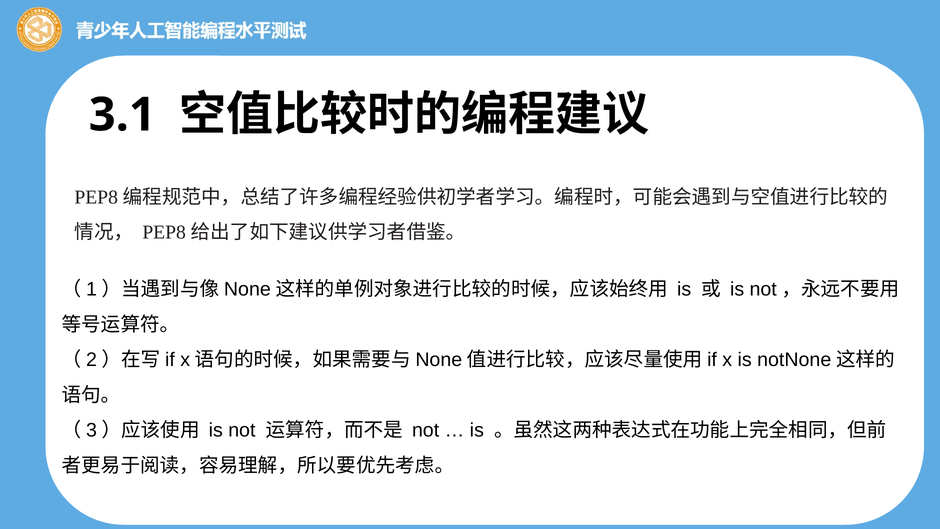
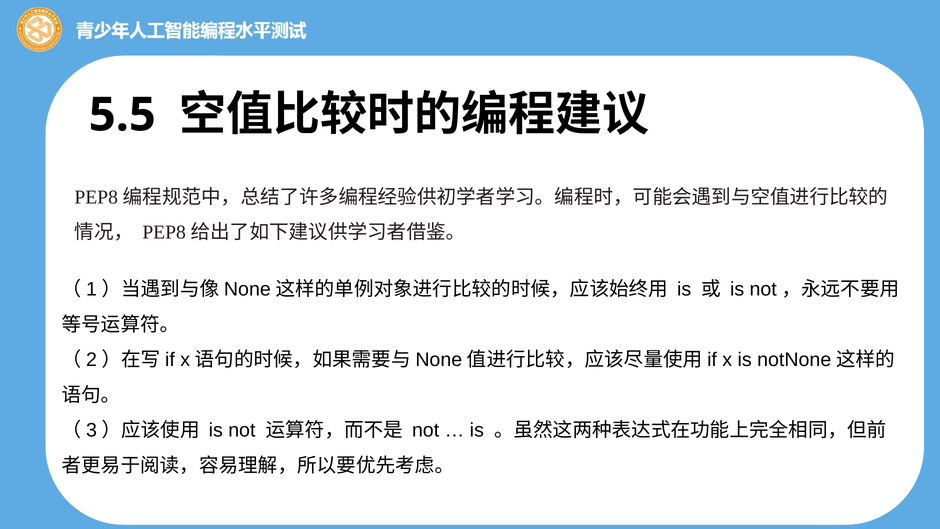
3.1: 3.1 -> 5.5 (122, 115)
